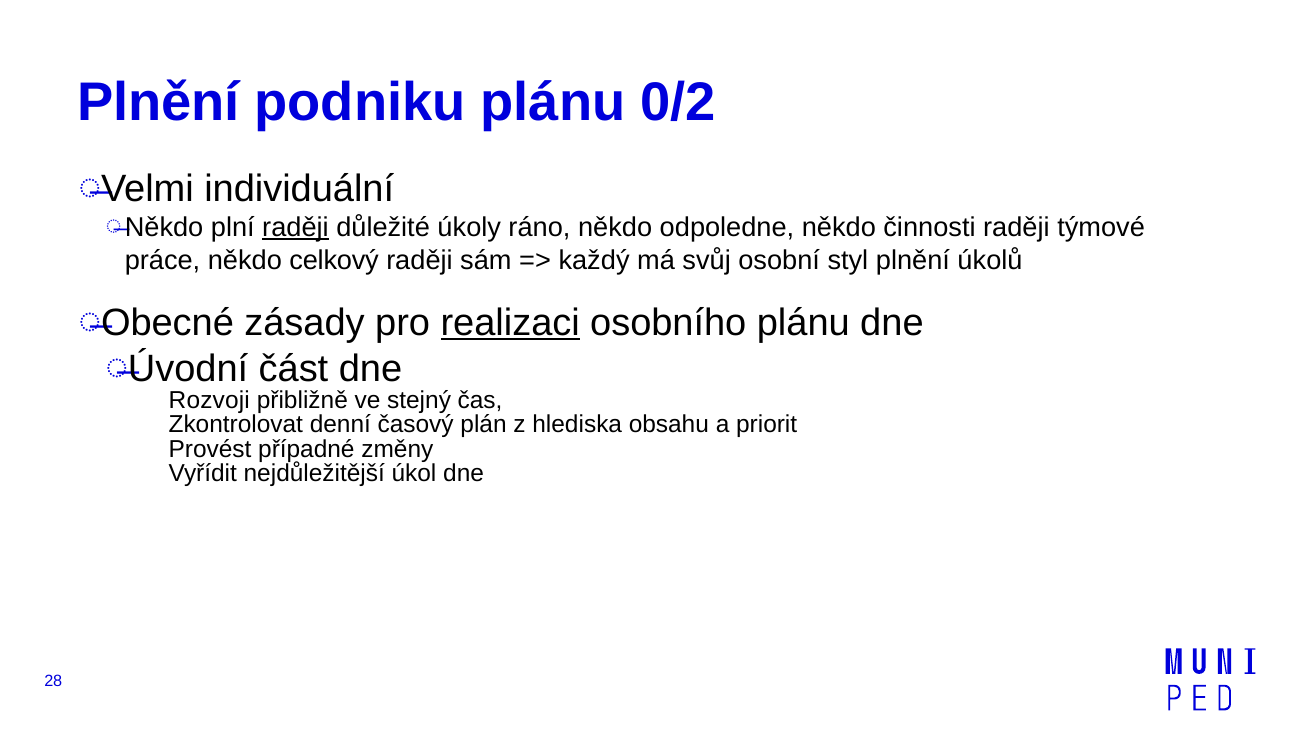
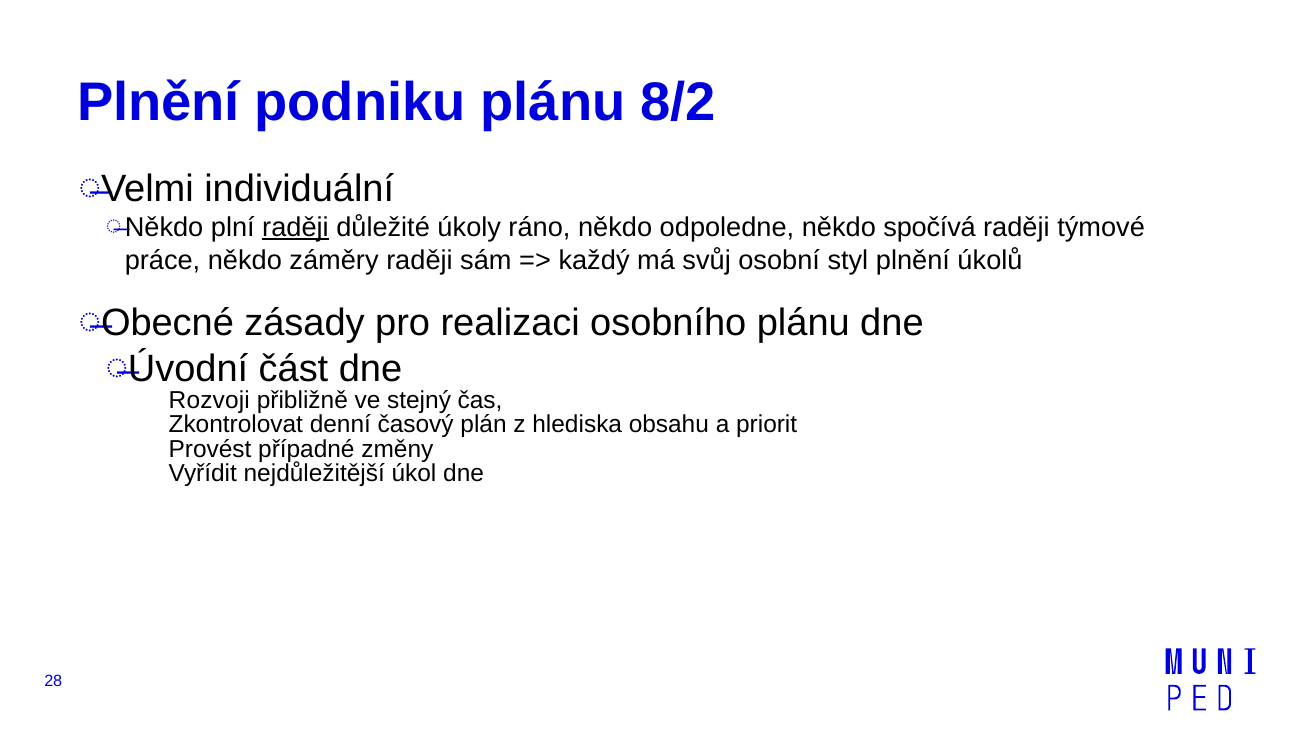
0/2: 0/2 -> 8/2 (678, 103)
činnosti: činnosti -> spočívá (930, 227)
celkový: celkový -> záměry (334, 260)
realizaci underline: present -> none (510, 323)
